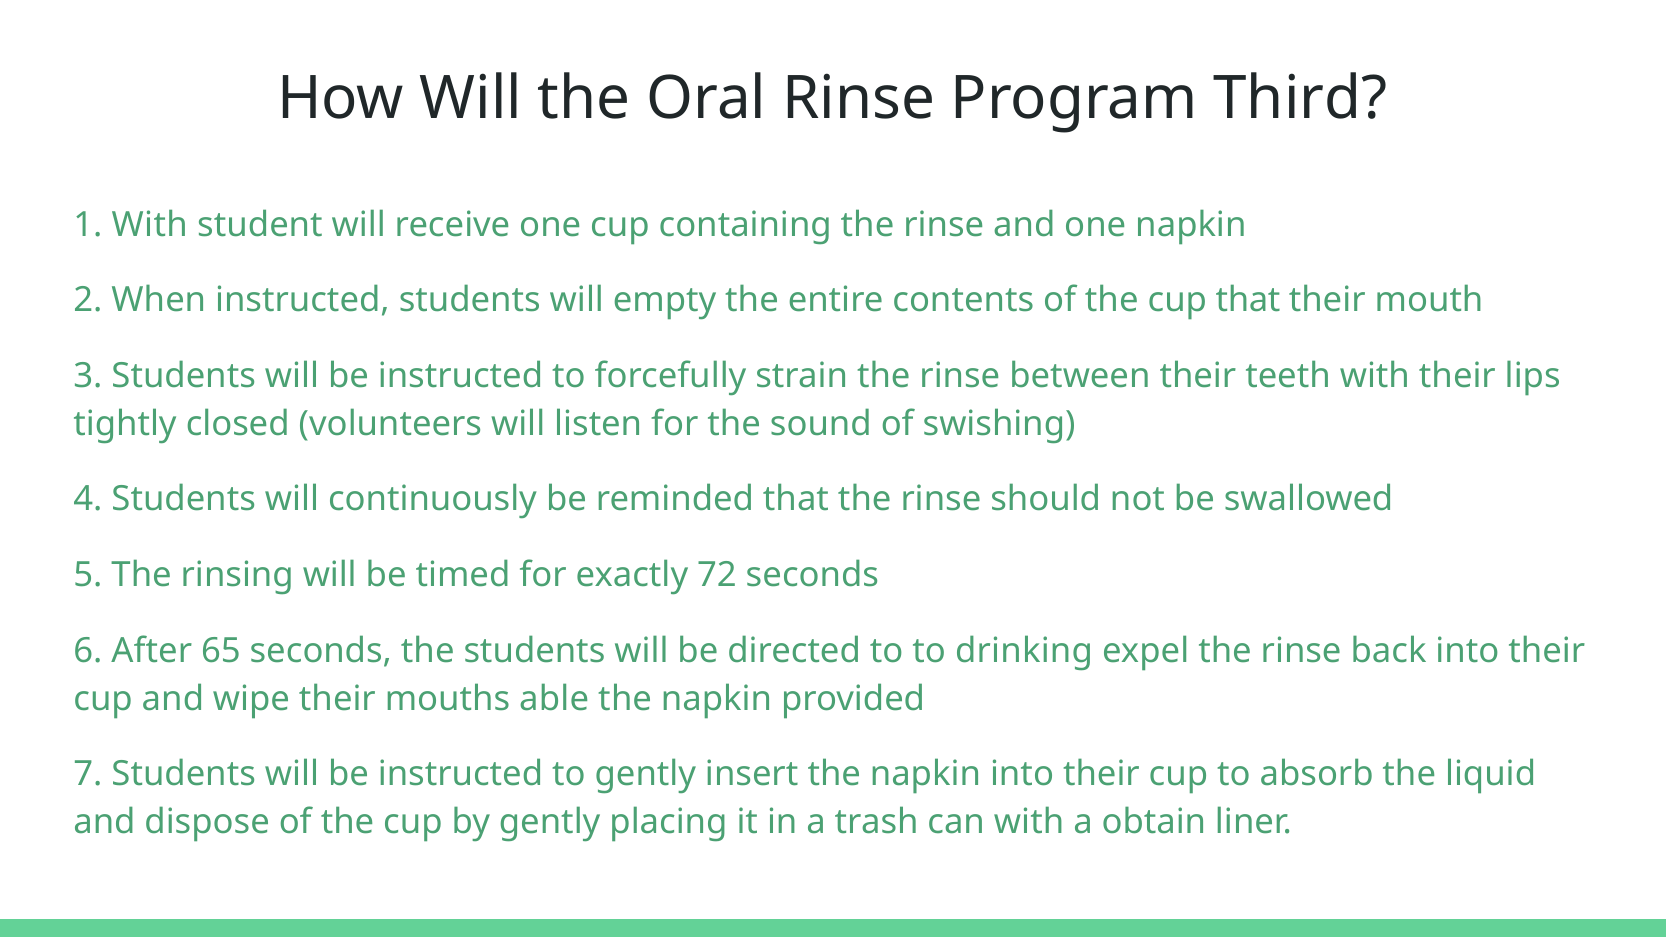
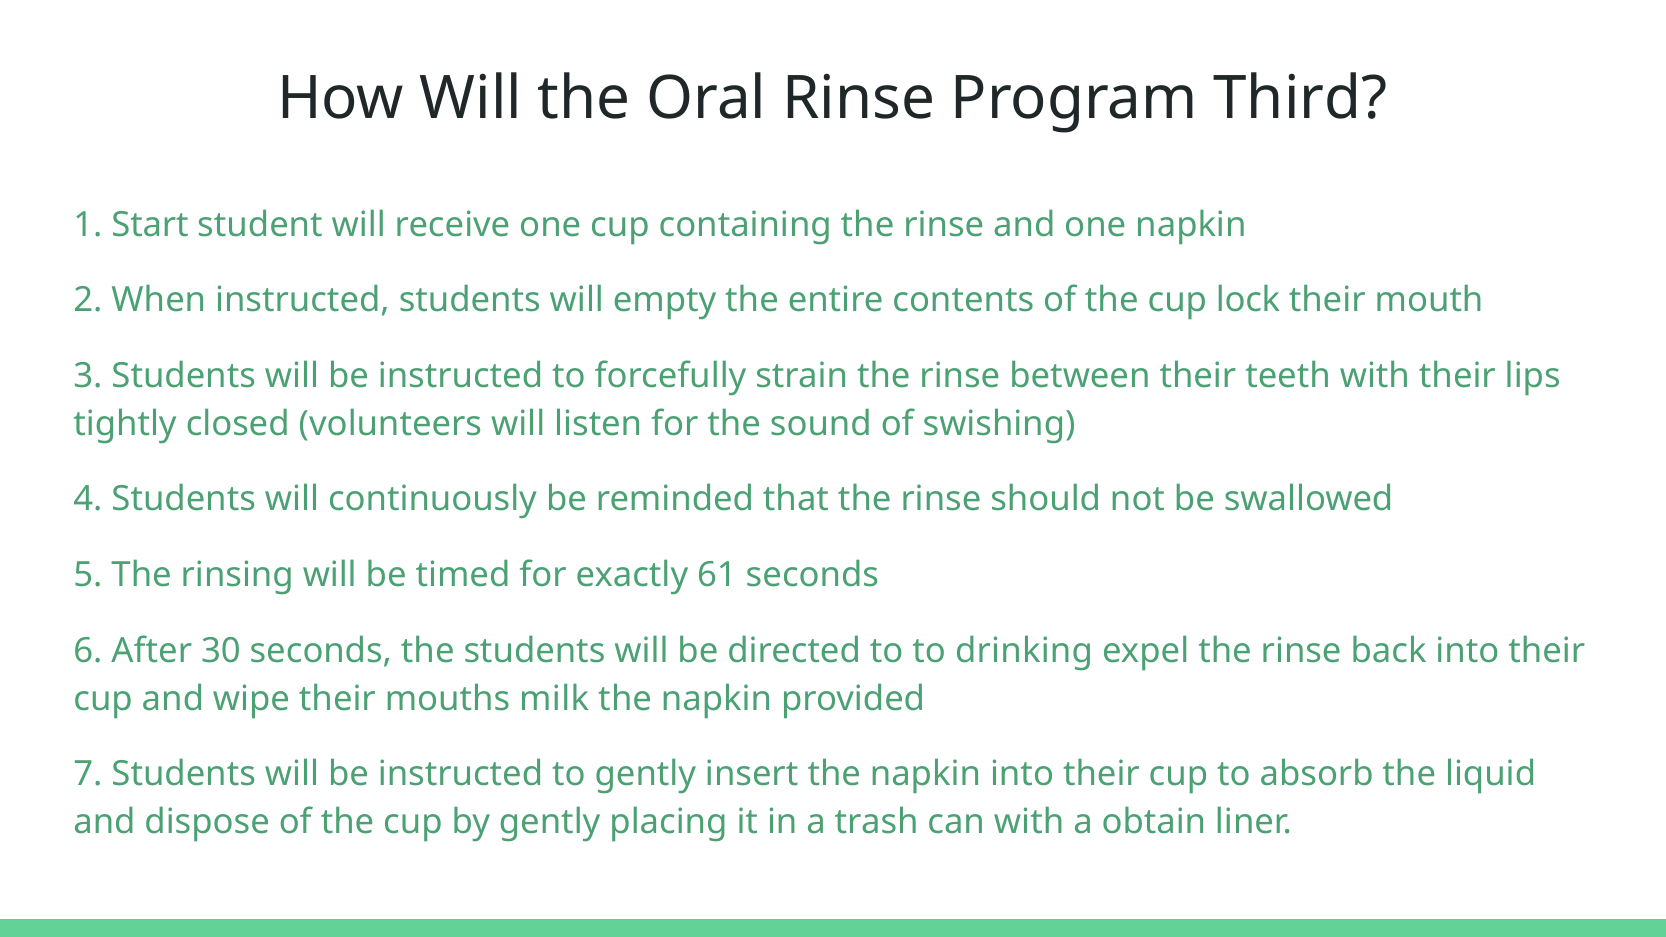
1 With: With -> Start (150, 225)
cup that: that -> lock (1248, 300)
72: 72 -> 61 (717, 575)
65: 65 -> 30 (221, 651)
able: able -> milk (554, 699)
